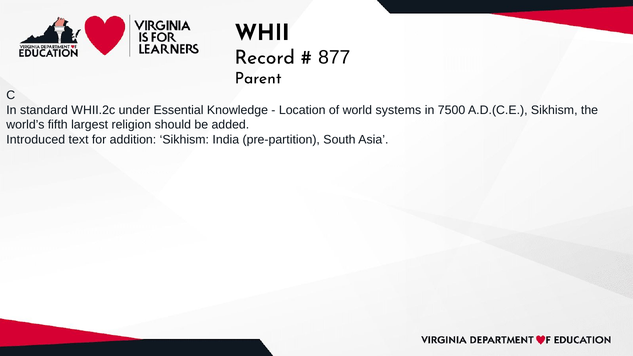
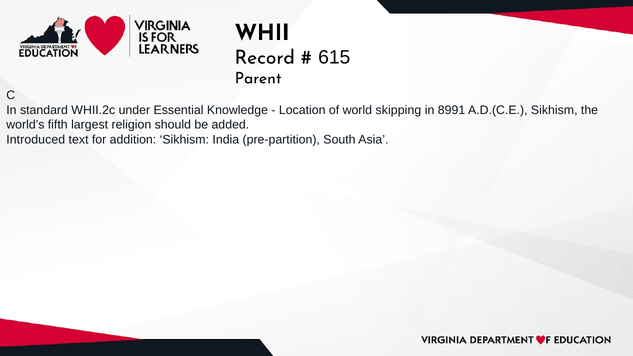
877: 877 -> 615 (334, 57)
systems: systems -> skipping (398, 110)
7500: 7500 -> 8991 (452, 110)
